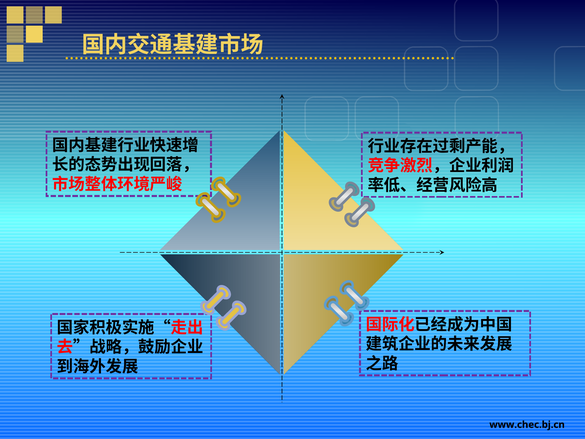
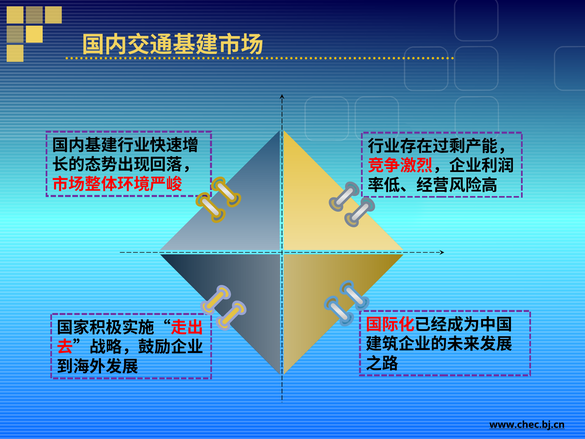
www.chec.bj.cn underline: none -> present (527, 424)
